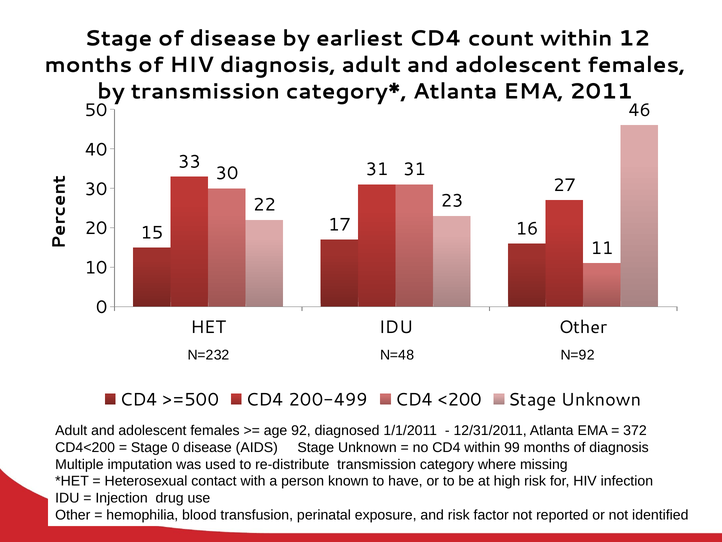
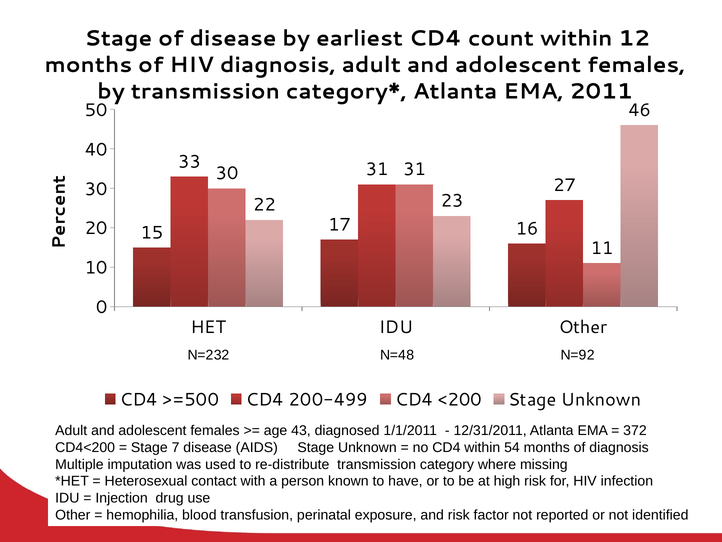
92: 92 -> 43 (301, 430)
Stage 0: 0 -> 7 (176, 447)
99: 99 -> 54 (512, 447)
